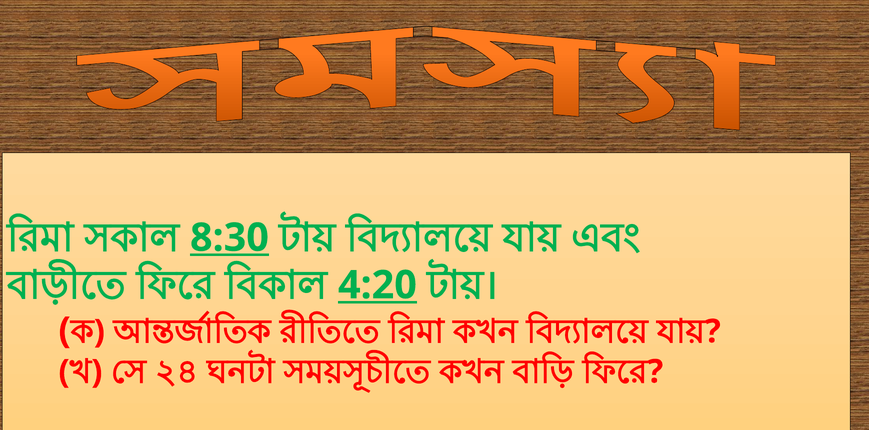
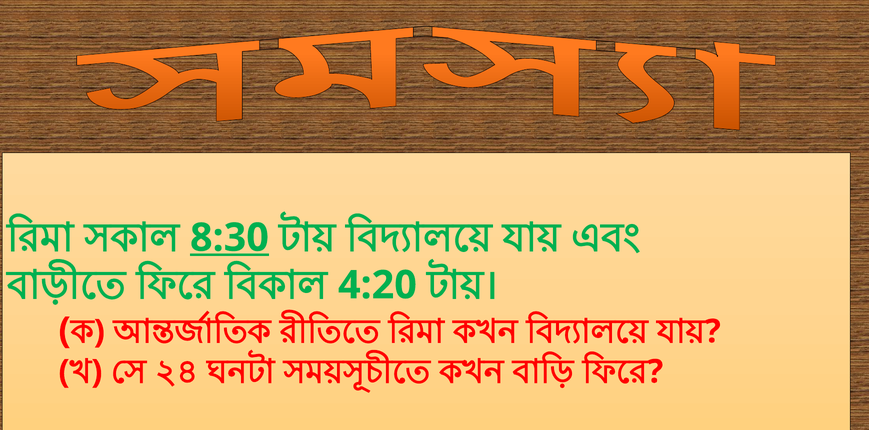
4:20 underline: present -> none (377, 285)
